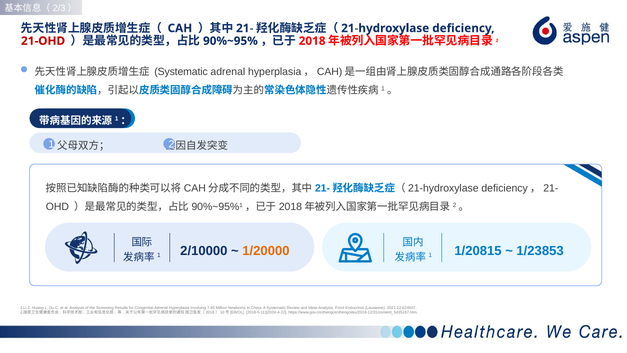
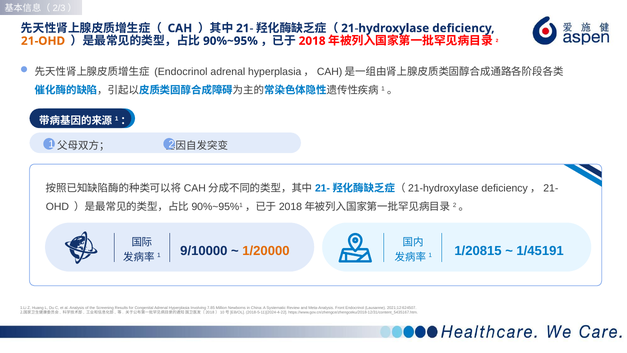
21-OHD colour: red -> orange (43, 41)
Systematic: Systematic -> Endocrinol (181, 72)
2/10000: 2/10000 -> 9/10000 (204, 251)
1/23853: 1/23853 -> 1/45191 (540, 251)
